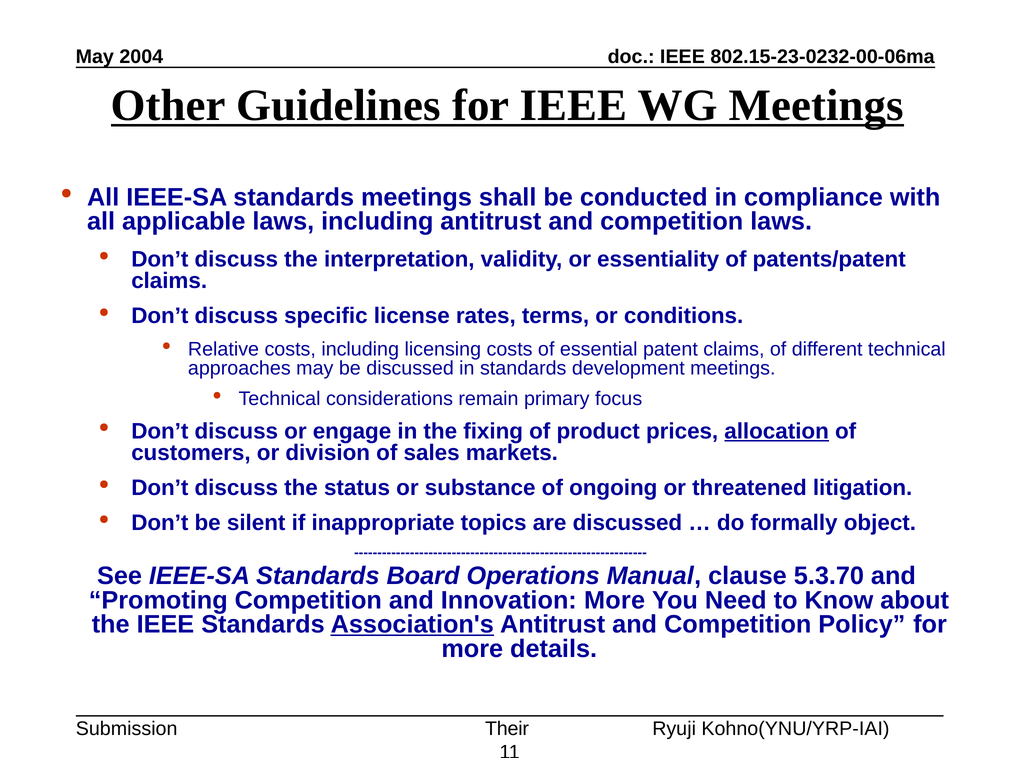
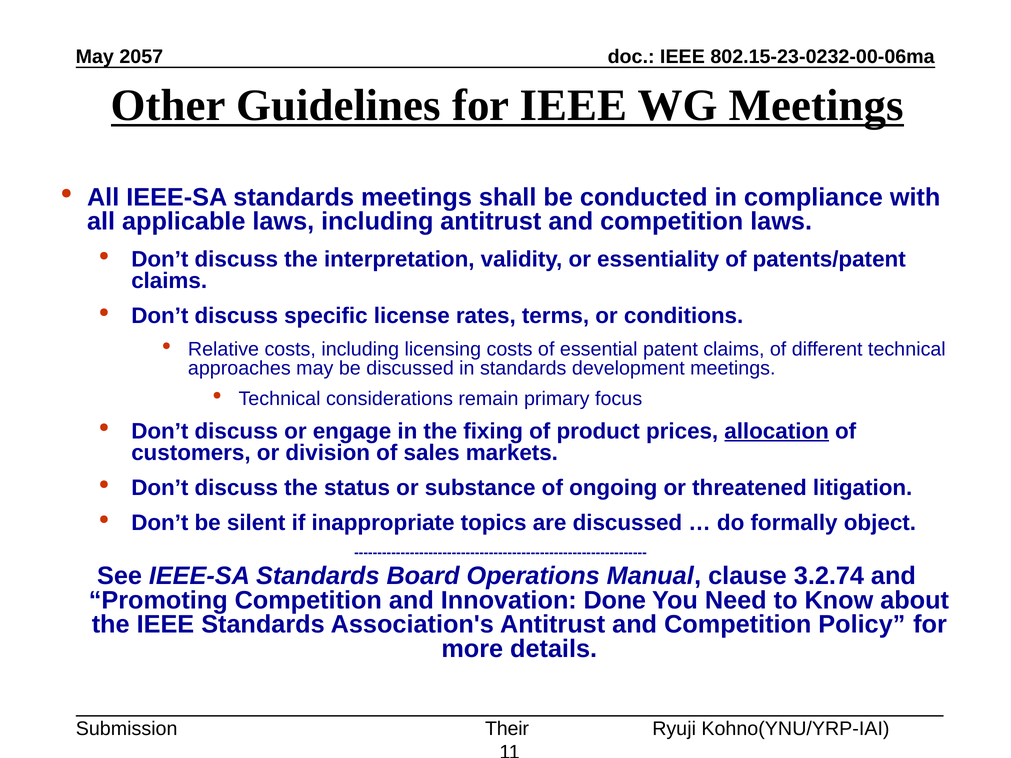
2004: 2004 -> 2057 (141, 57)
5.3.70: 5.3.70 -> 3.2.74 (829, 576)
Innovation More: More -> Done (615, 600)
Association's underline: present -> none (412, 625)
